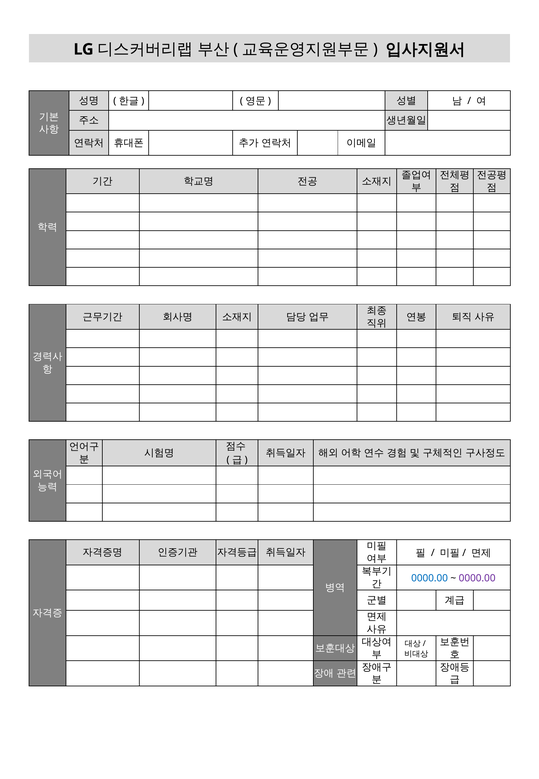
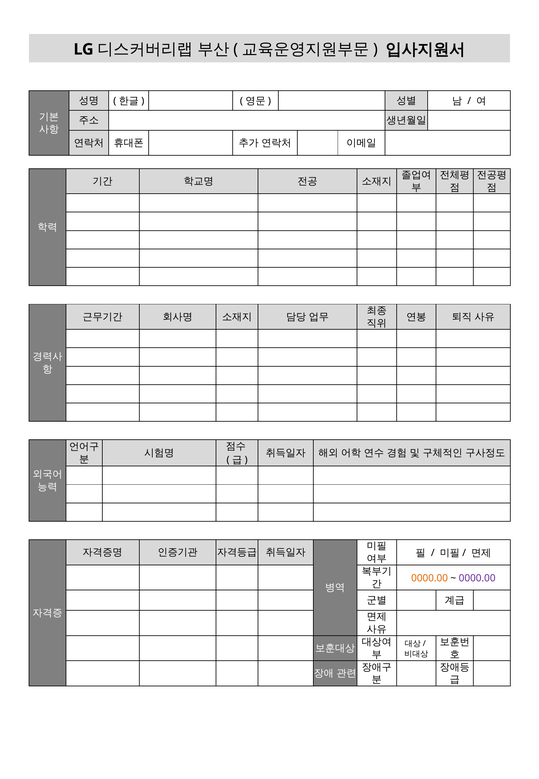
0000.00 colour: blue -> orange (430, 578)
